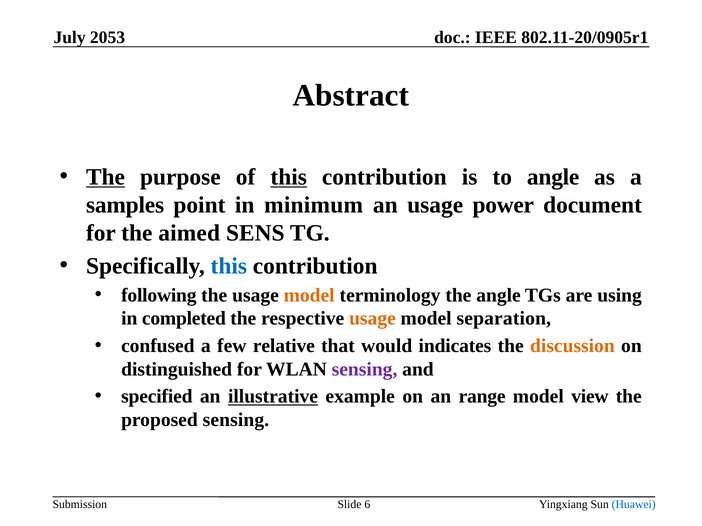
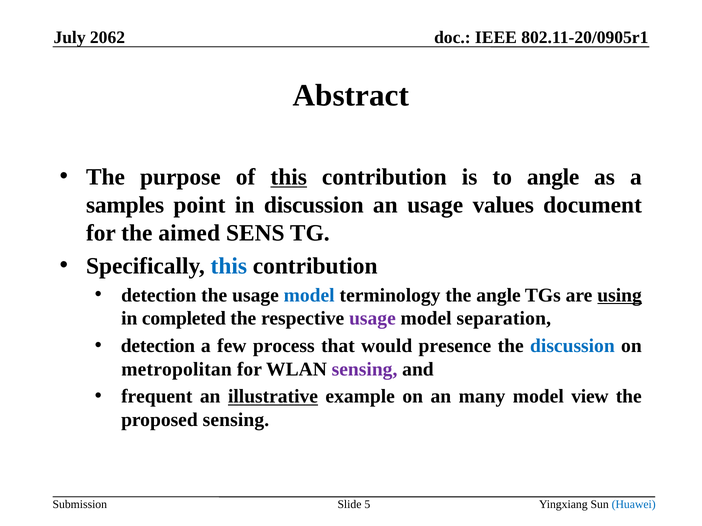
2053: 2053 -> 2062 (108, 37)
The underline: present -> none (106, 177)
in minimum: minimum -> discussion (314, 205)
power: power -> values (503, 205)
following: following -> detection (159, 295)
model colour: orange -> blue (309, 295)
using underline: none -> present (620, 295)
usage colour: orange -> purple (372, 319)
confused: confused -> detection (158, 346)
relative: relative -> process (284, 346)
indicates: indicates -> presence (455, 346)
discussion colour: orange -> blue (572, 346)
distinguished: distinguished -> metropolitan (177, 370)
specified: specified -> frequent (157, 397)
range: range -> many (482, 397)
6: 6 -> 5 (367, 505)
